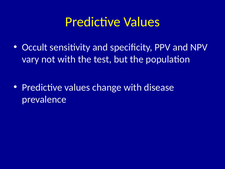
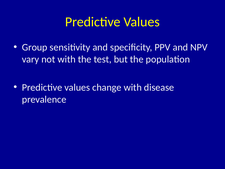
Occult: Occult -> Group (35, 47)
